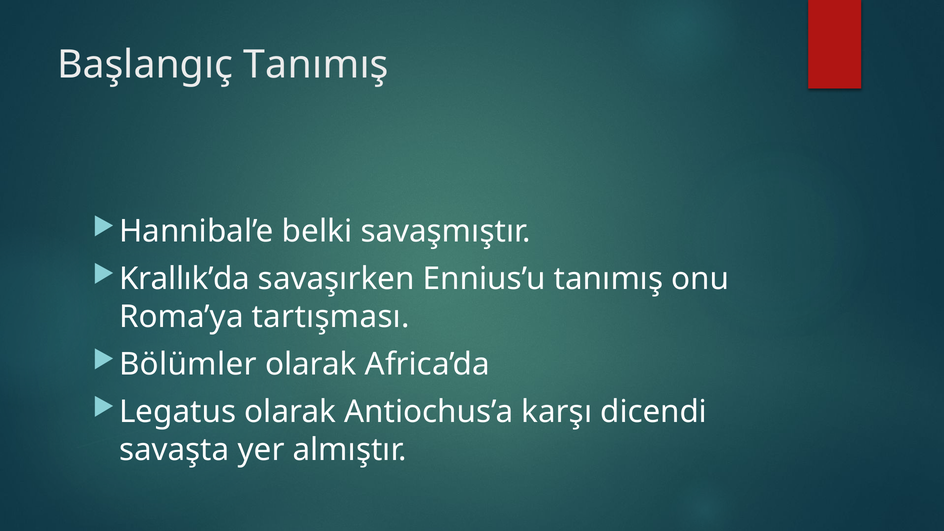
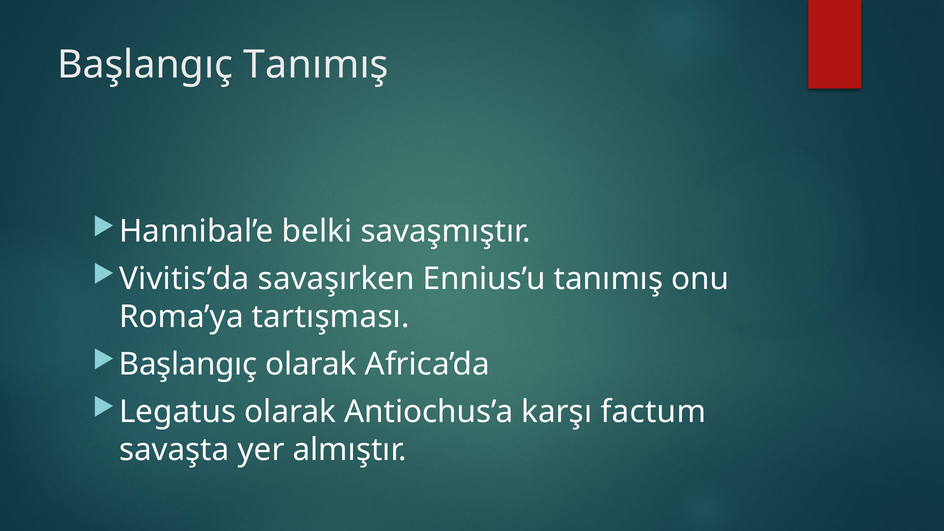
Krallık’da: Krallık’da -> Vivitis’da (184, 279)
Bölümler: Bölümler -> Başlangıç (188, 364)
dicendi: dicendi -> factum (653, 412)
